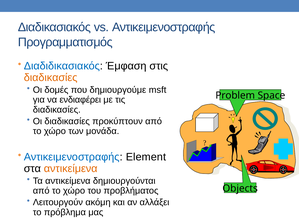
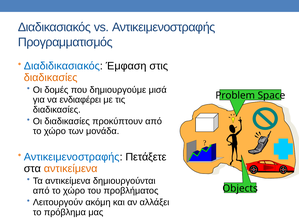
msft: msft -> μισά (158, 90)
Element: Element -> Πετάξετε (146, 157)
